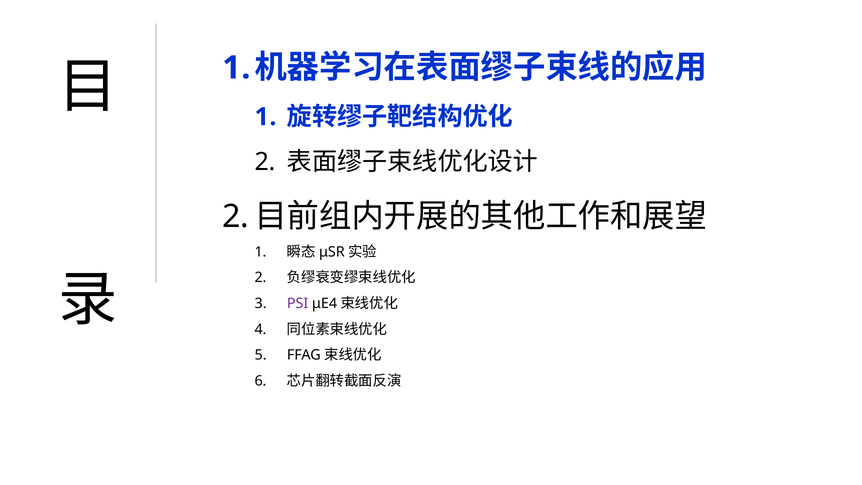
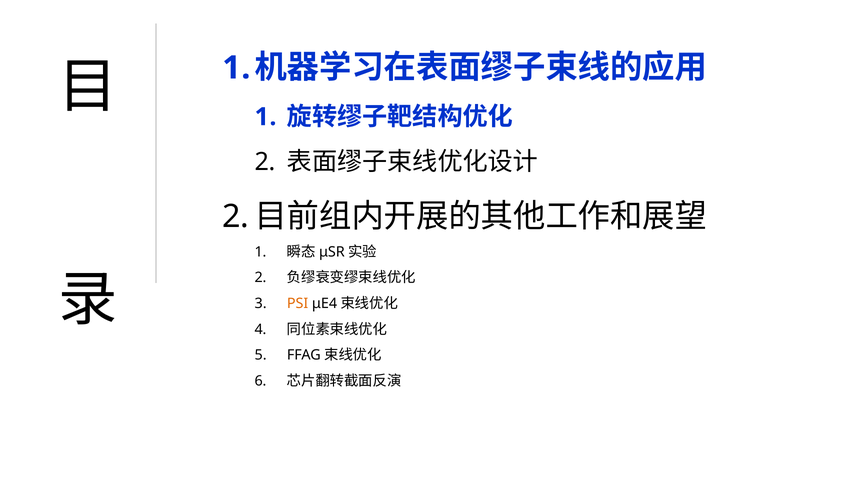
PSI colour: purple -> orange (298, 303)
